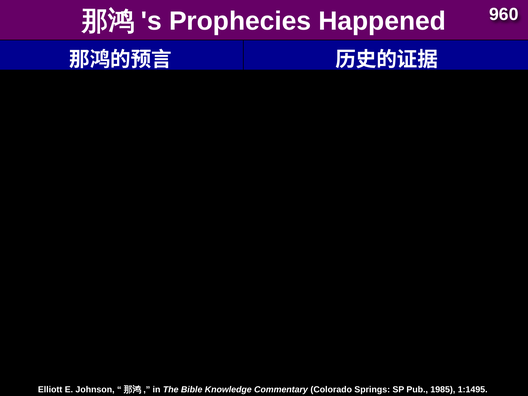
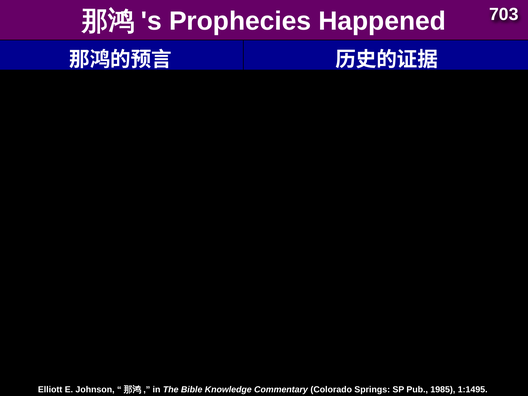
960: 960 -> 703 (504, 14)
